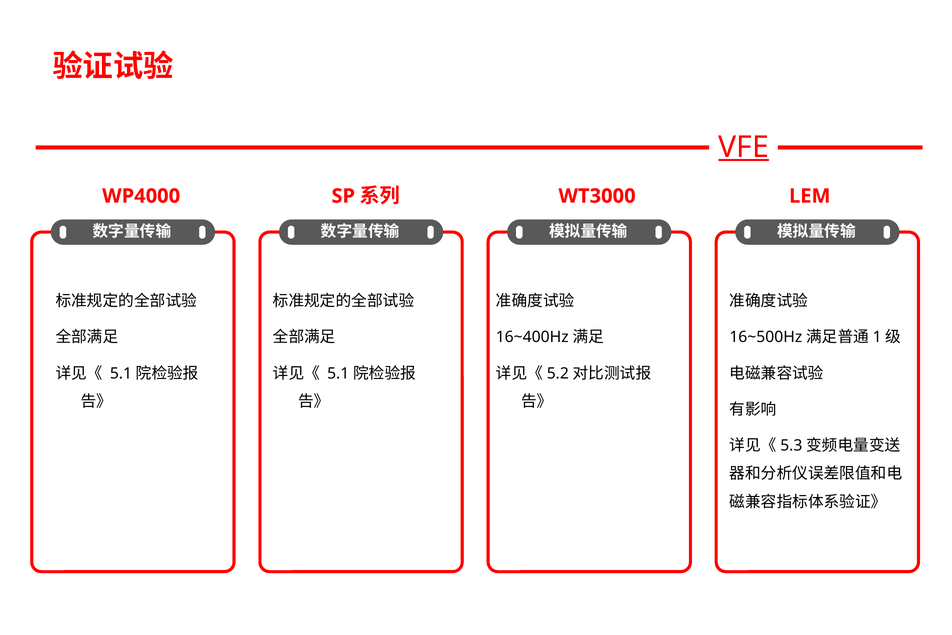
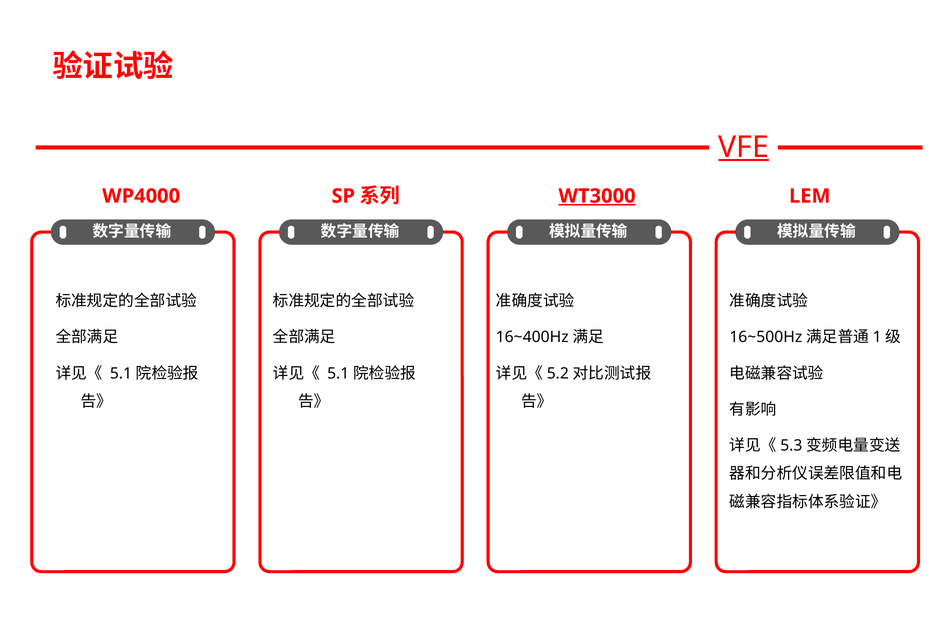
WT3000 underline: none -> present (597, 196)
